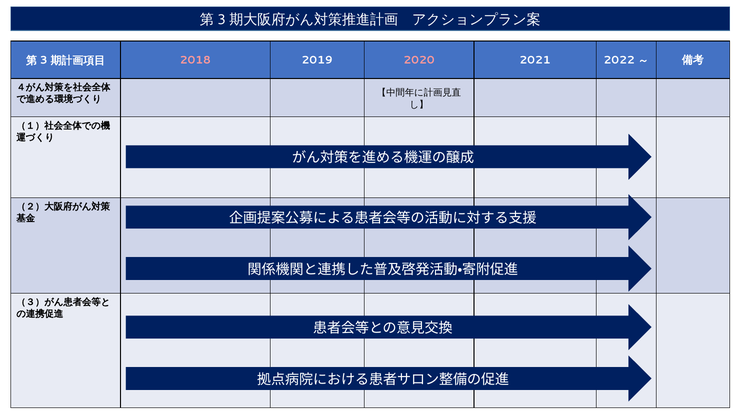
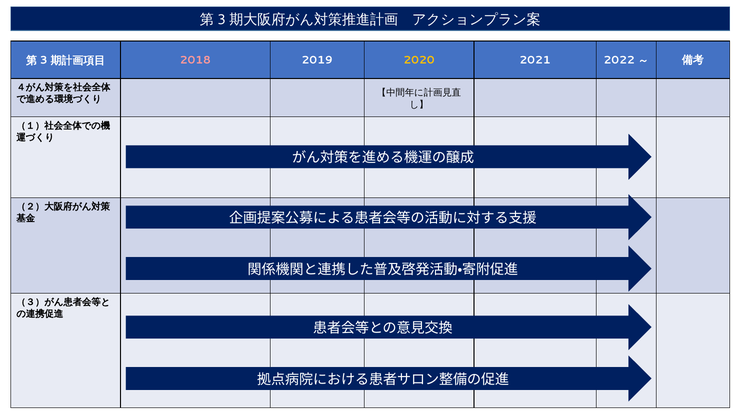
2020 colour: pink -> yellow (419, 60)
